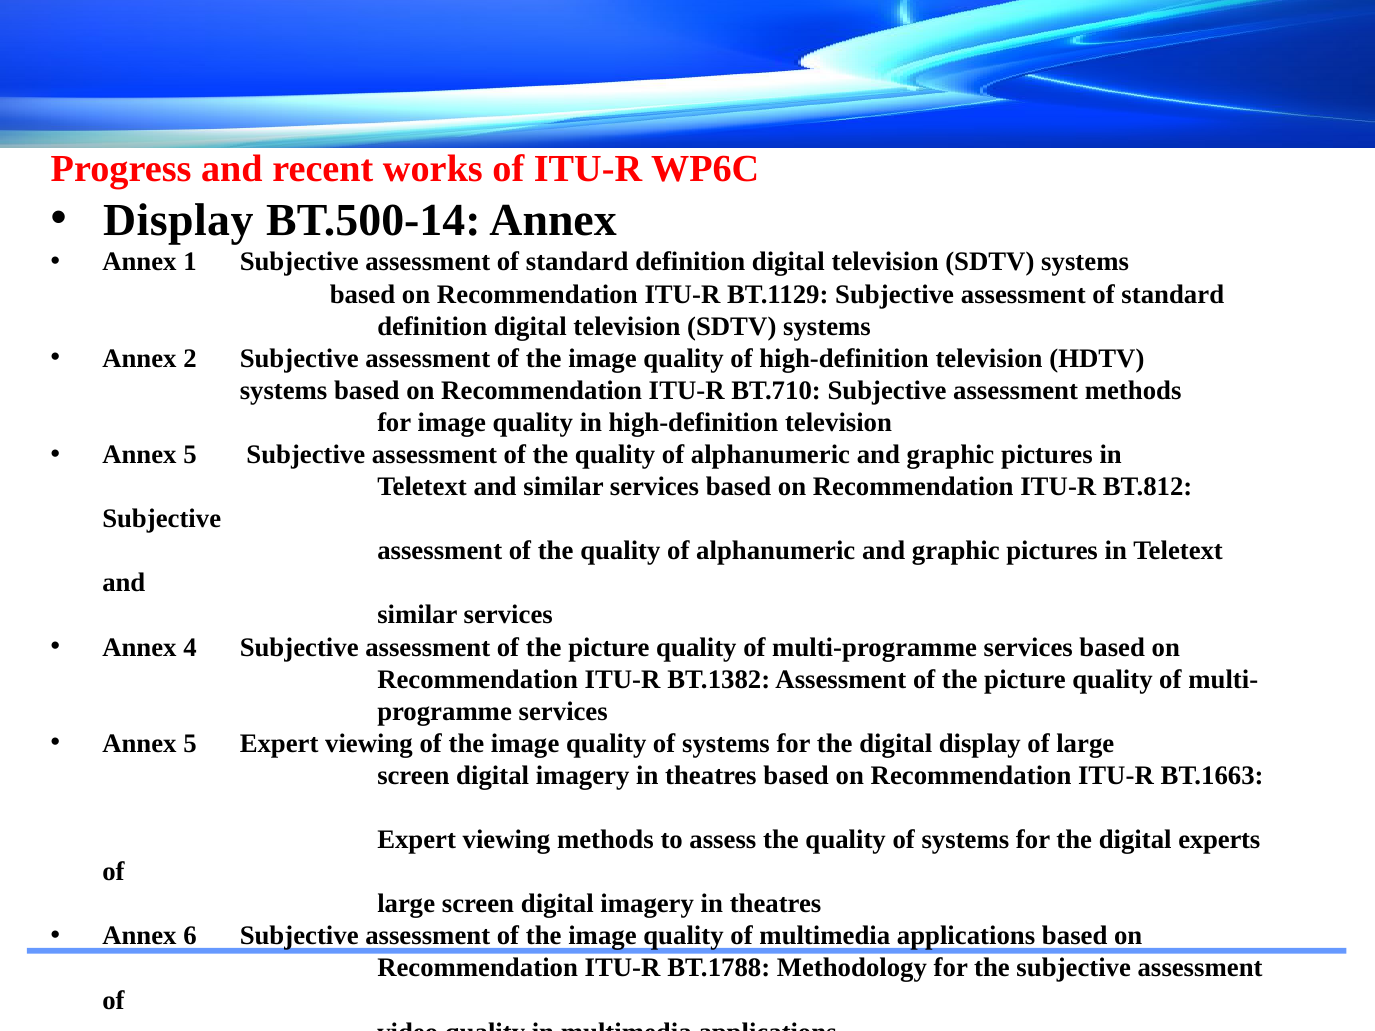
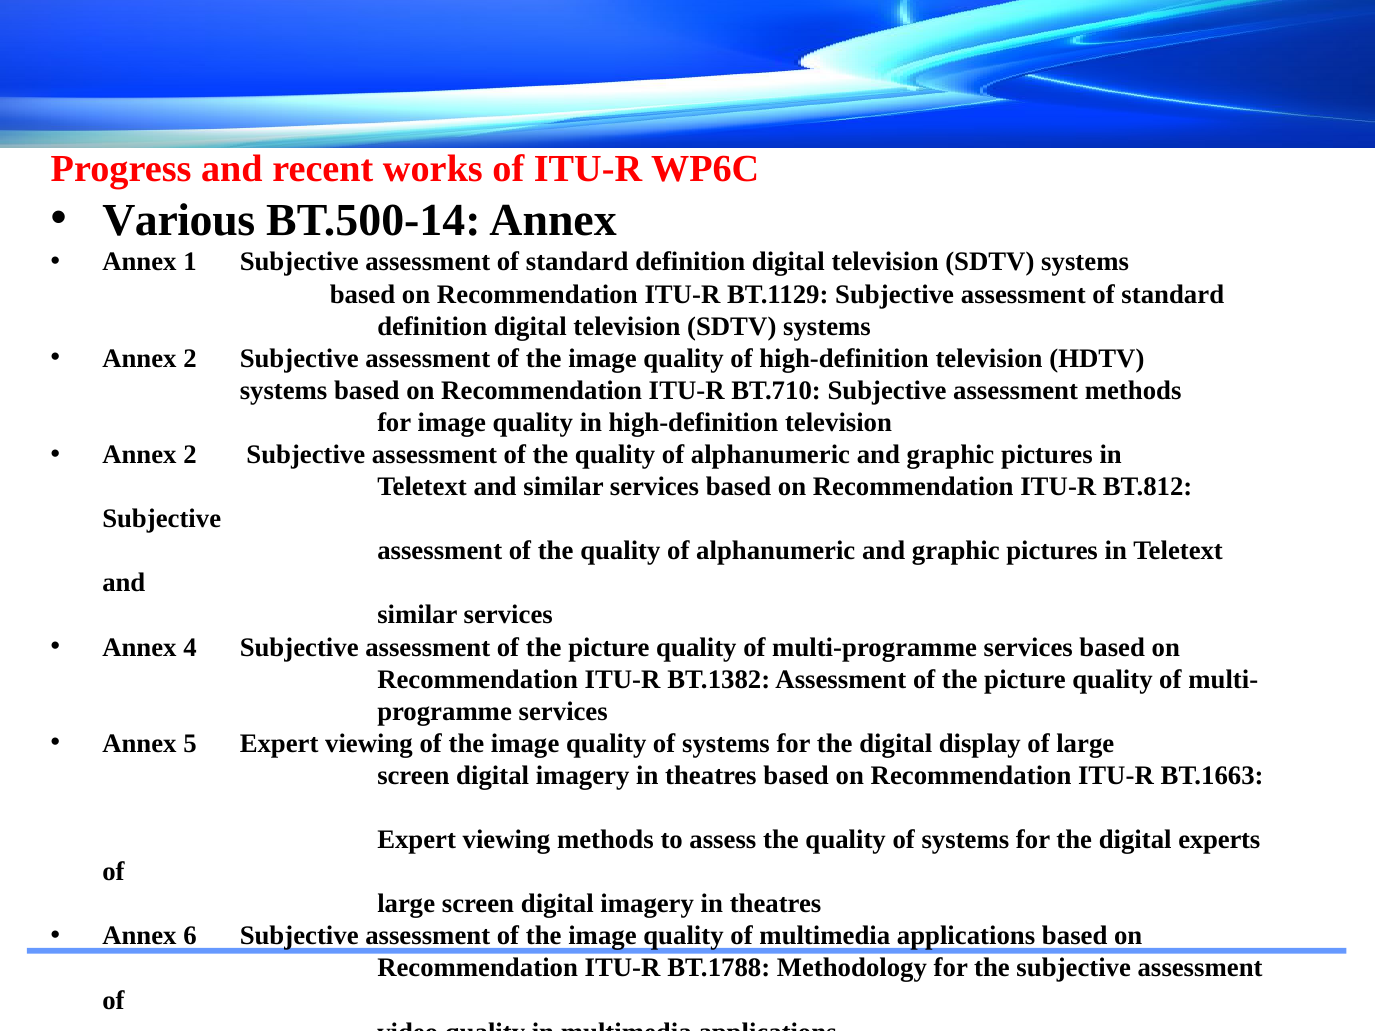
Display: Display -> Various (179, 220)
5: 5 -> 2 (190, 455)
